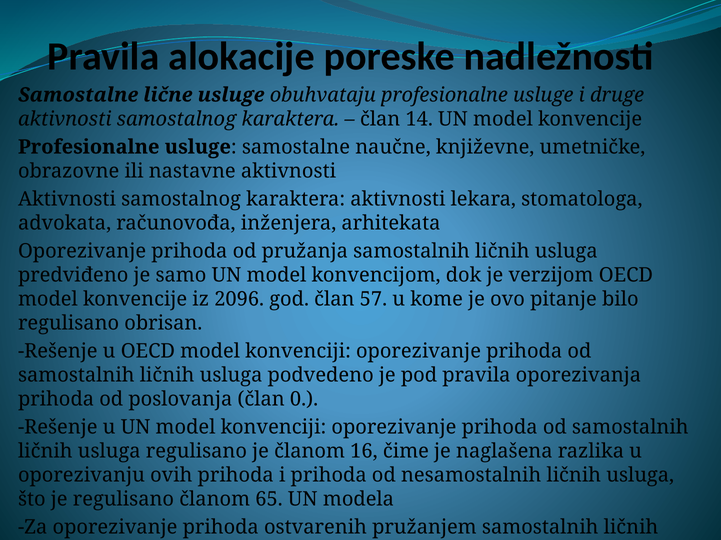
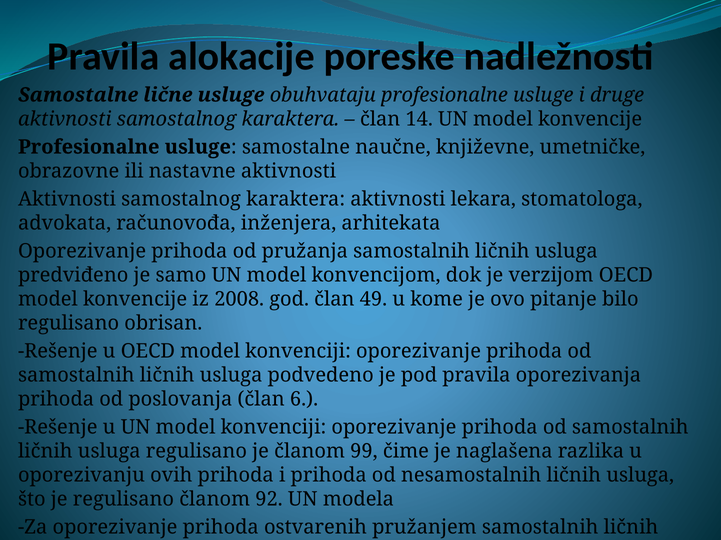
2096: 2096 -> 2008 (239, 299)
57: 57 -> 49 (373, 299)
0: 0 -> 6 (304, 400)
16: 16 -> 99 (364, 452)
65: 65 -> 92 (269, 500)
